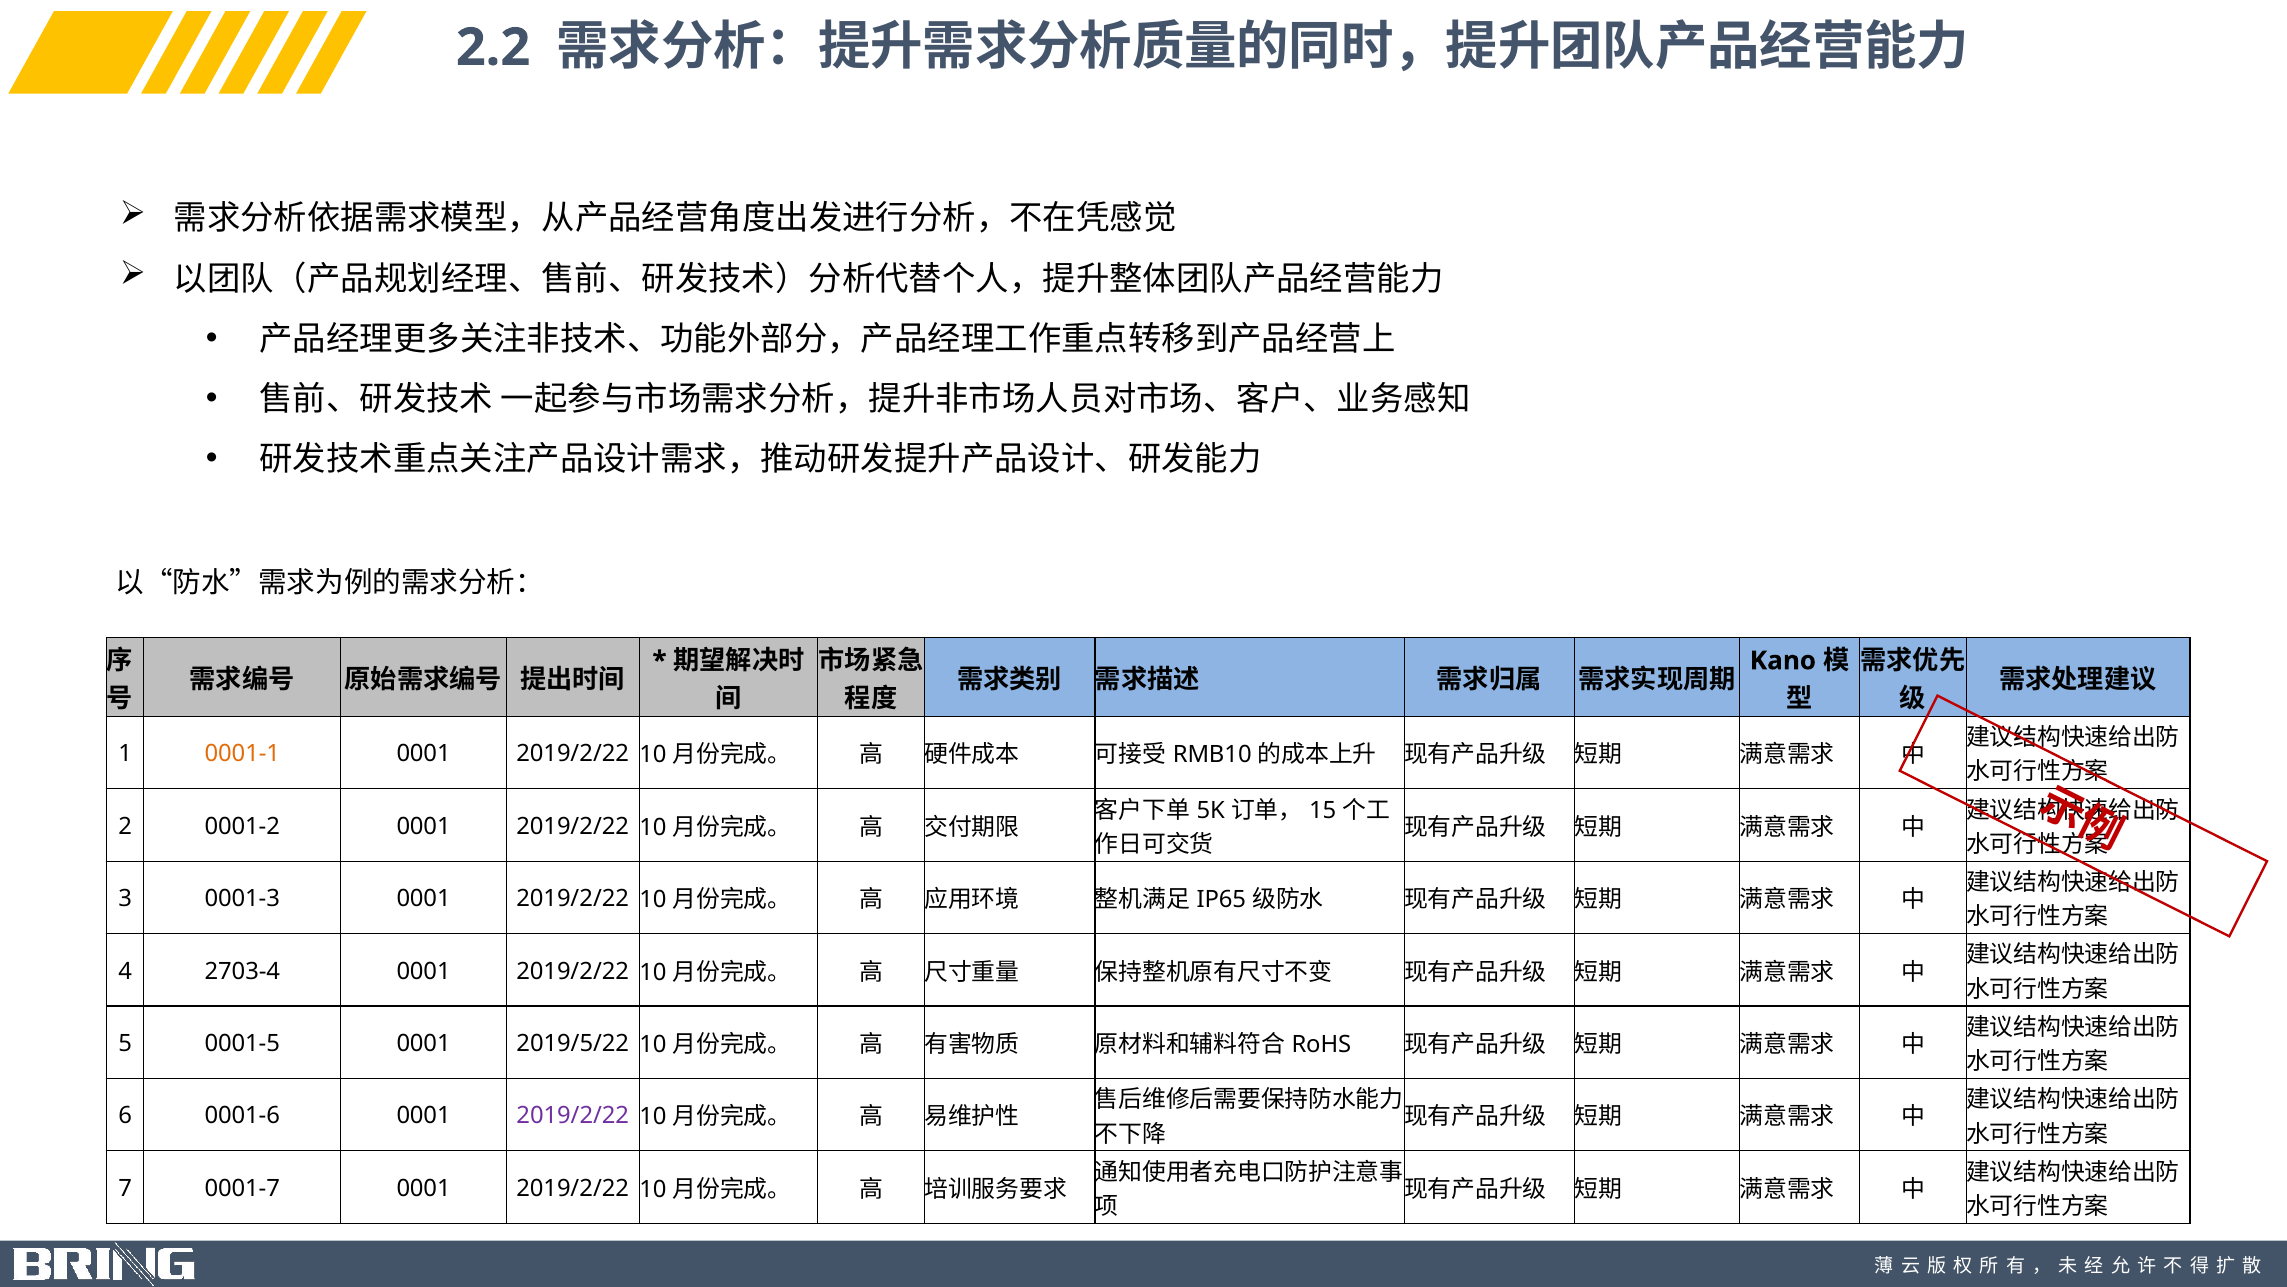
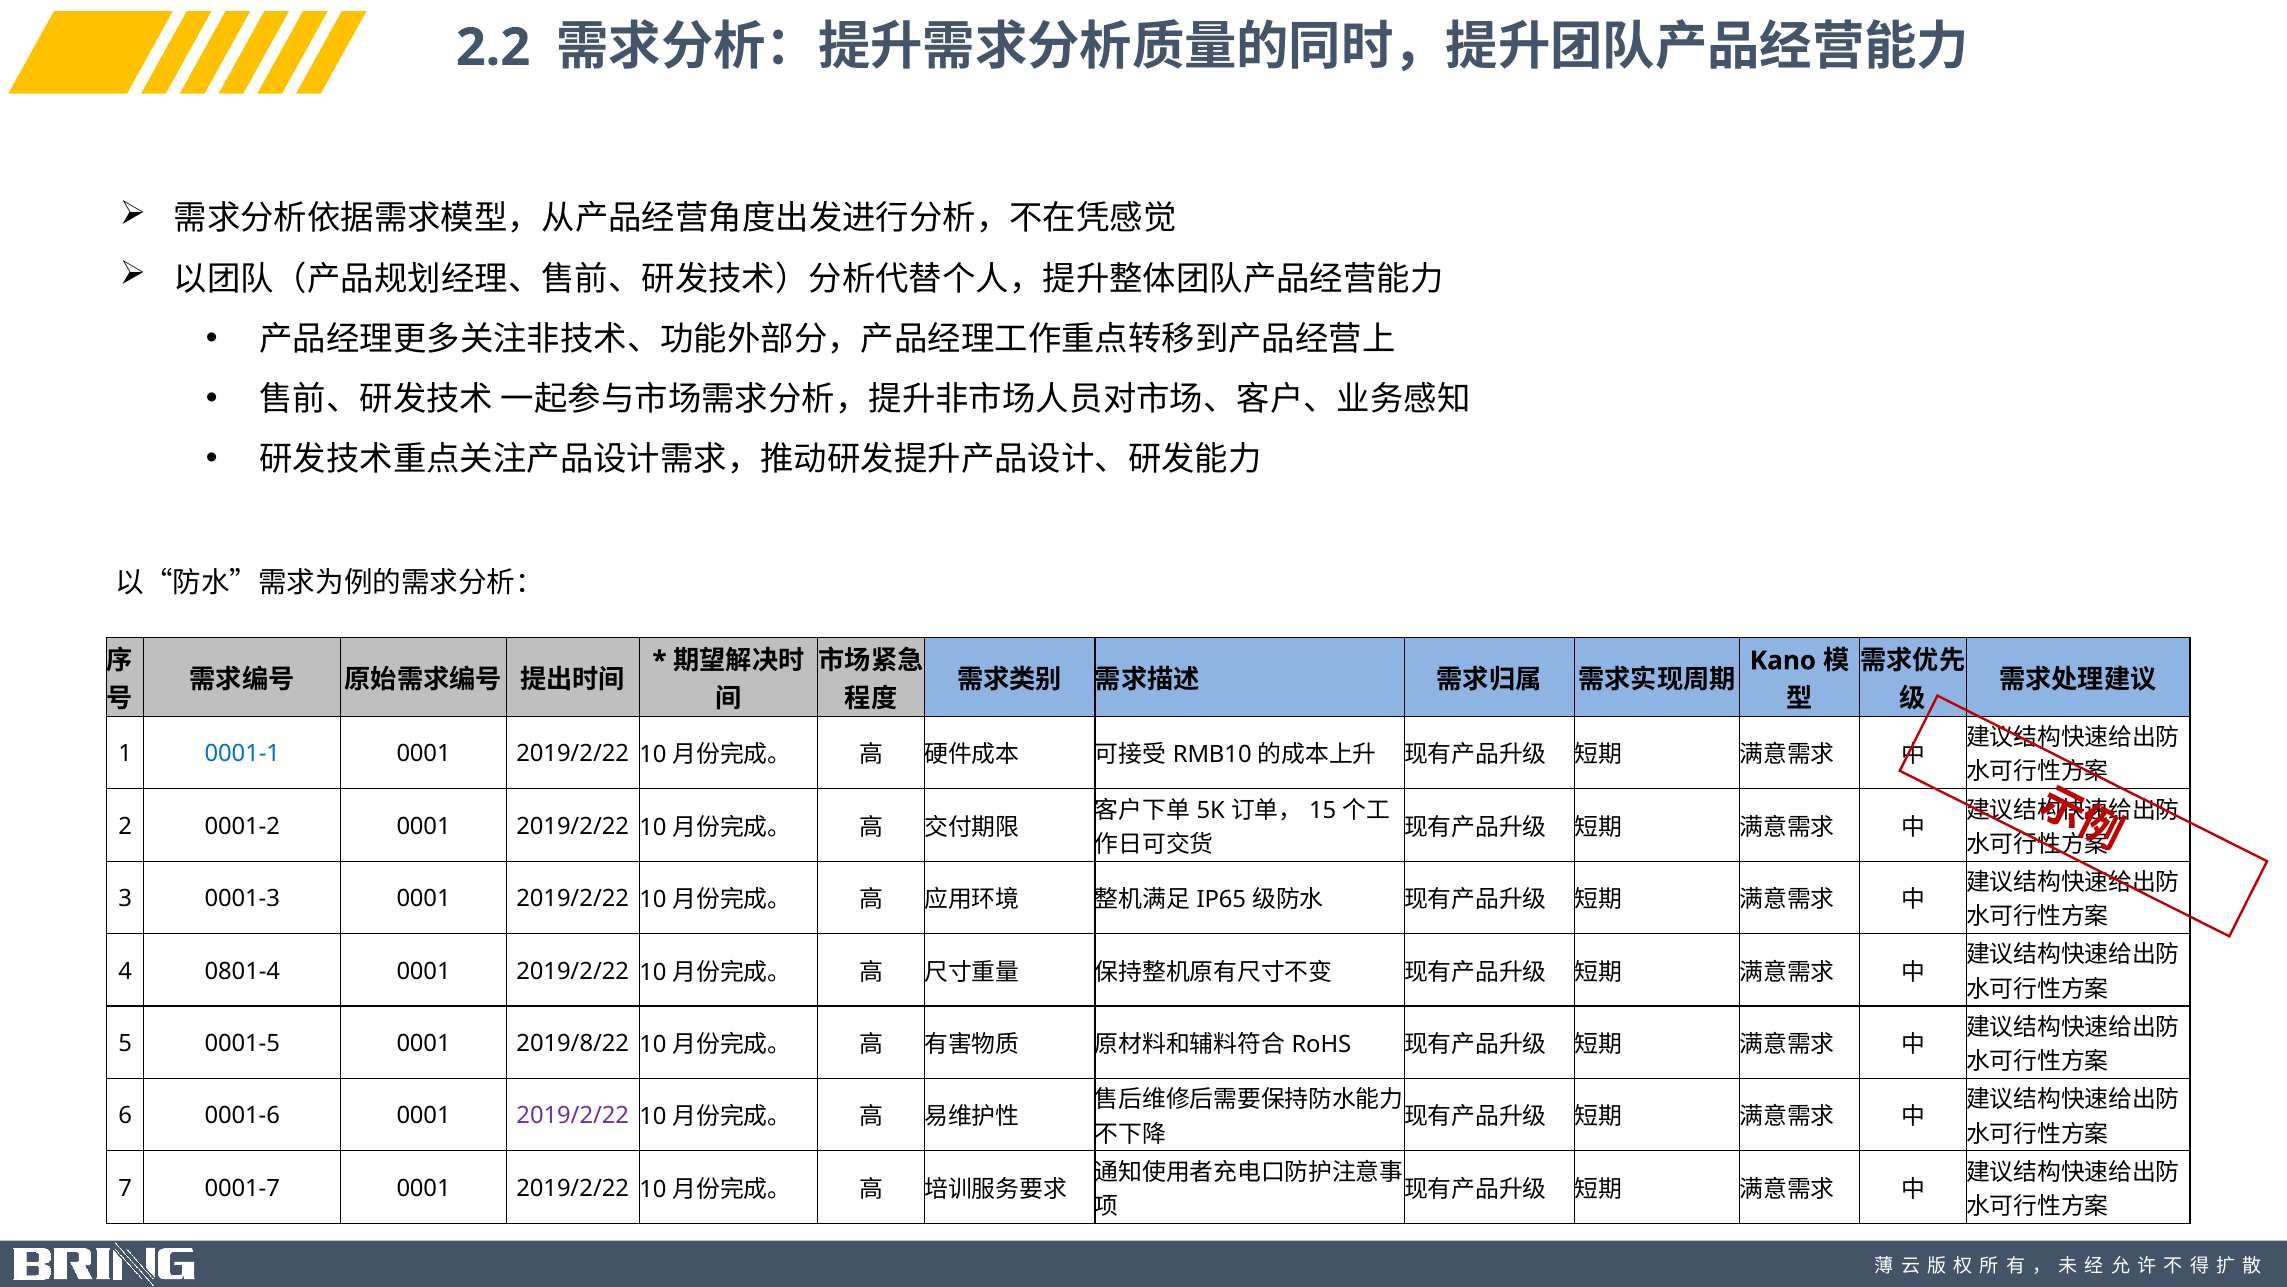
0001-1 colour: orange -> blue (242, 754)
2703-4: 2703-4 -> 0801-4 (242, 971)
2019/5/22: 2019/5/22 -> 2019/8/22 (573, 1043)
